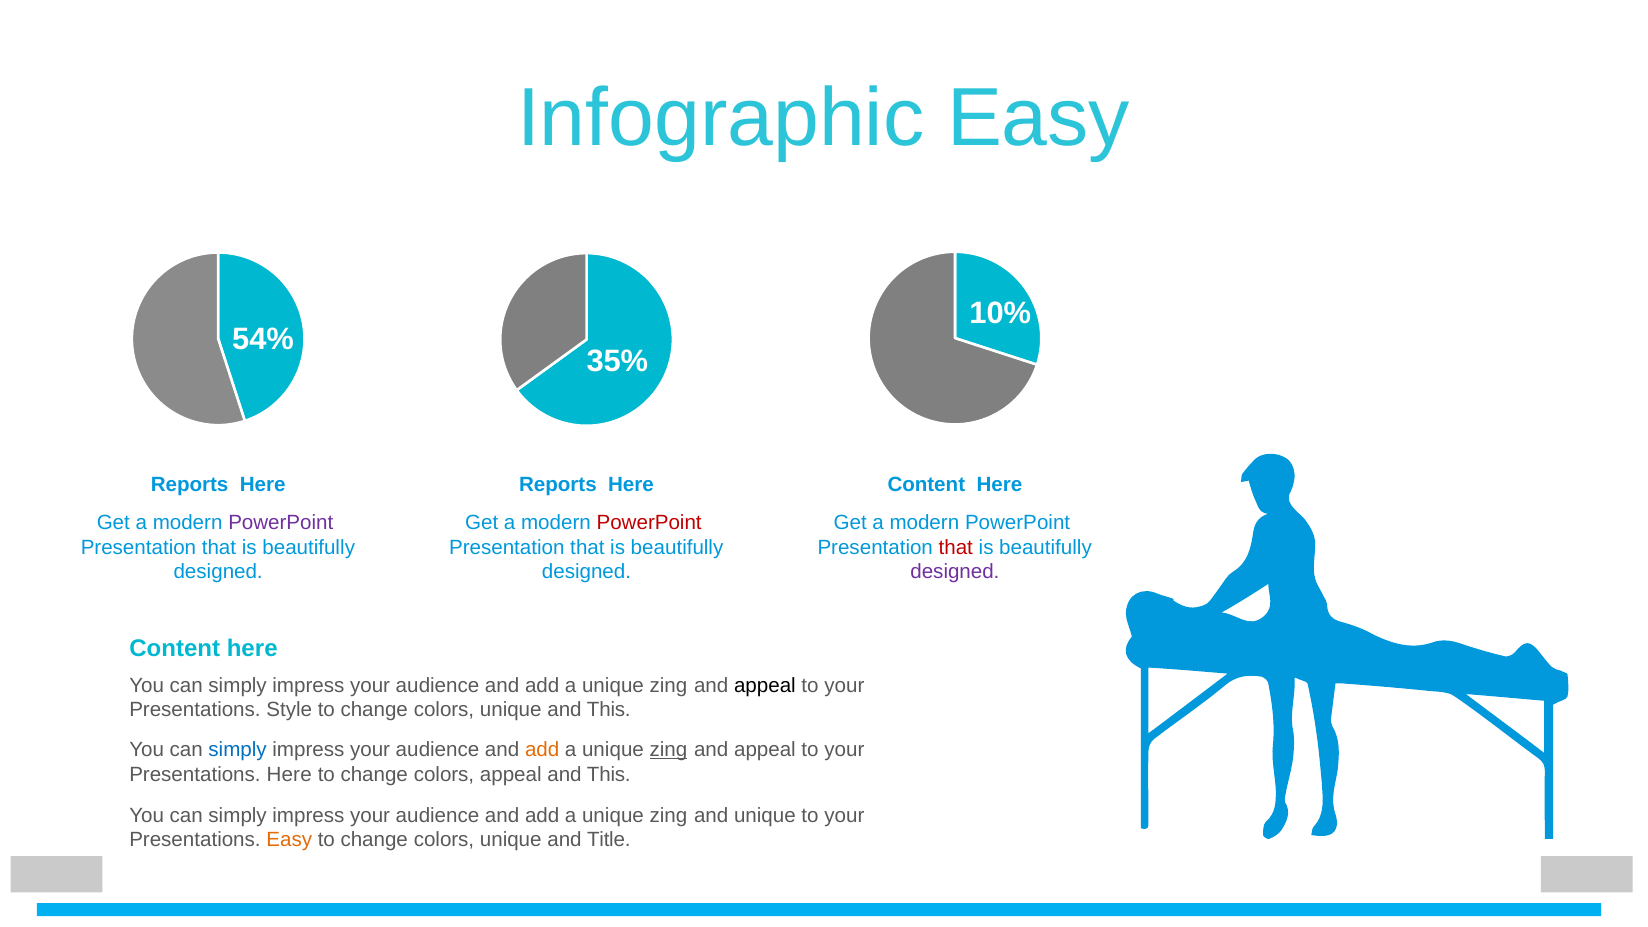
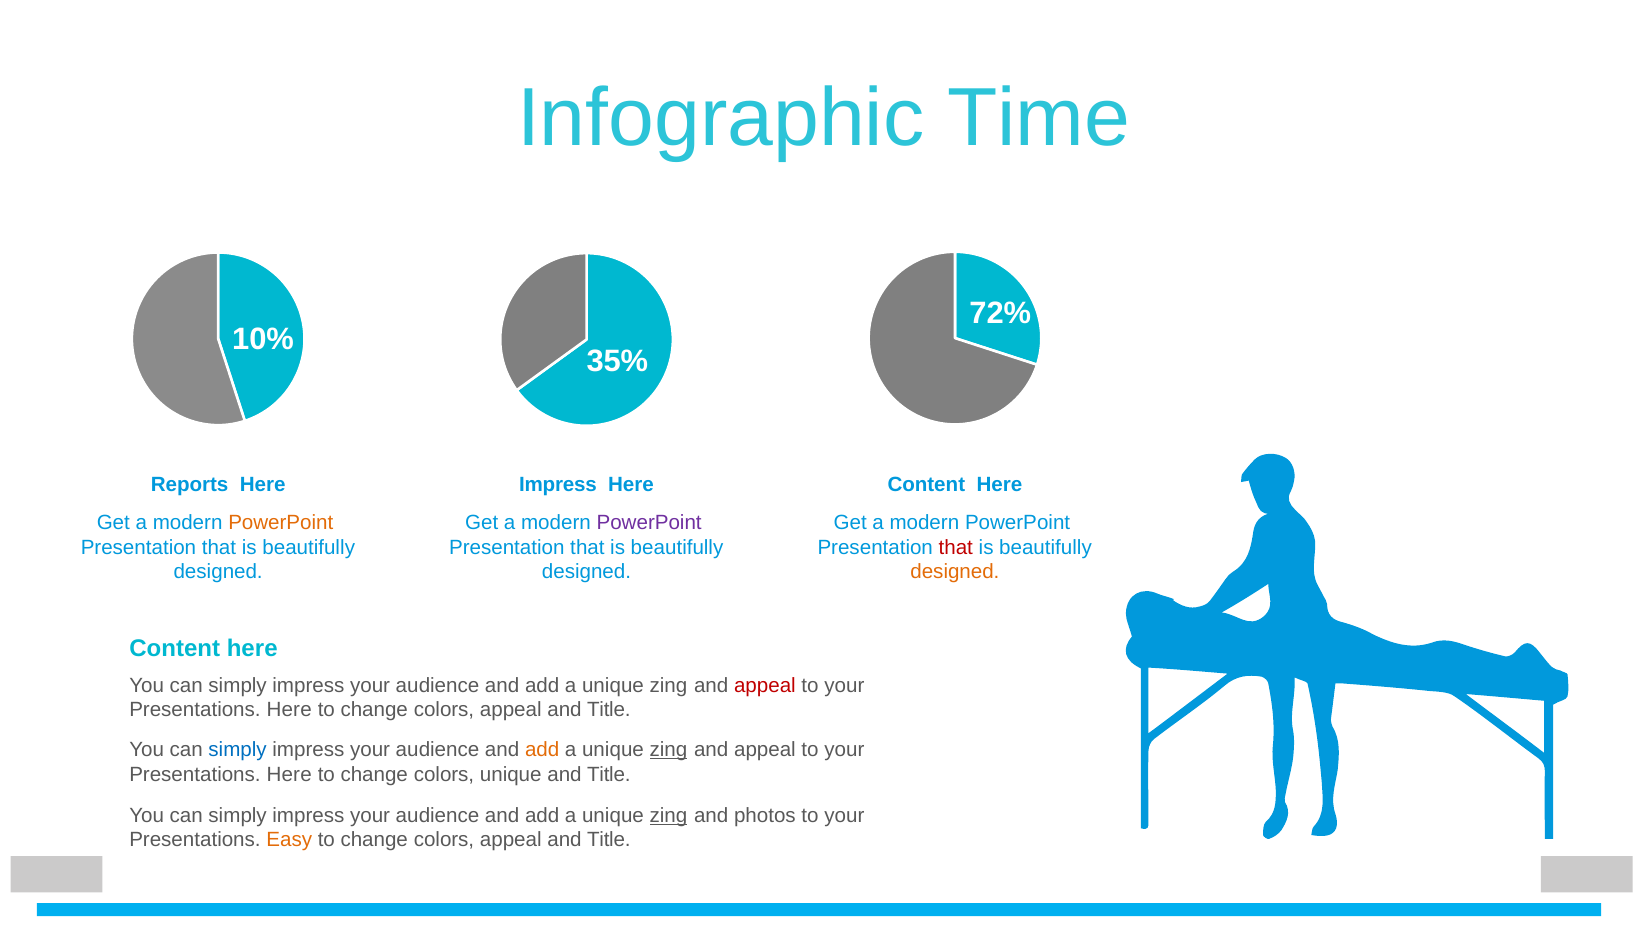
Infographic Easy: Easy -> Time (1039, 119)
10%: 10% -> 72% (1000, 313)
54%: 54% -> 10% (263, 340)
Reports: Reports -> Impress (558, 485)
PowerPoint colour: purple -> orange (281, 523)
PowerPoint colour: red -> purple (649, 523)
designed colour: purple -> orange (955, 572)
appeal colour: black -> red (765, 685)
Style: Style -> Here (289, 710)
unique: unique -> appeal (511, 710)
This: This -> Title (609, 710)
colors appeal: appeal -> unique (511, 774)
This: This -> Title (609, 774)
zing underline: none -> present (668, 815)
and unique: unique -> photos (765, 815)
unique: unique -> appeal (511, 840)
